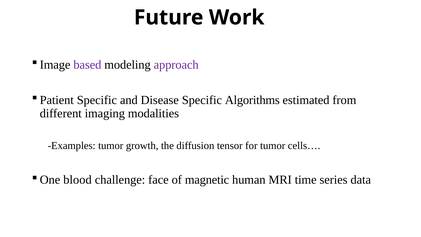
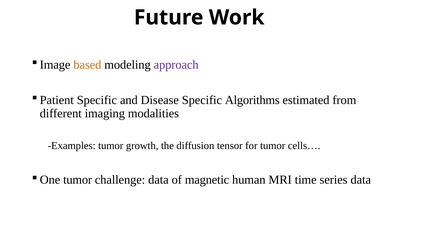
based colour: purple -> orange (87, 65)
blood: blood -> tumor (78, 180)
challenge face: face -> data (158, 180)
